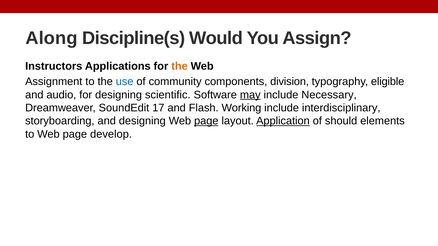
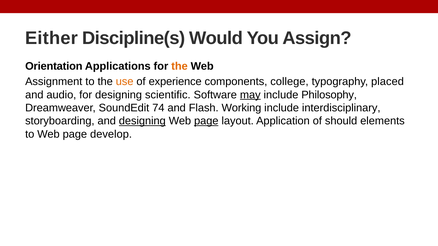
Along: Along -> Either (52, 38)
Instructors: Instructors -> Orientation (54, 66)
use colour: blue -> orange (125, 82)
community: community -> experience (175, 82)
division: division -> college (289, 82)
eligible: eligible -> placed (388, 82)
Necessary: Necessary -> Philosophy (329, 95)
17: 17 -> 74 (158, 108)
designing underline: none -> present (142, 121)
Application underline: present -> none (283, 121)
